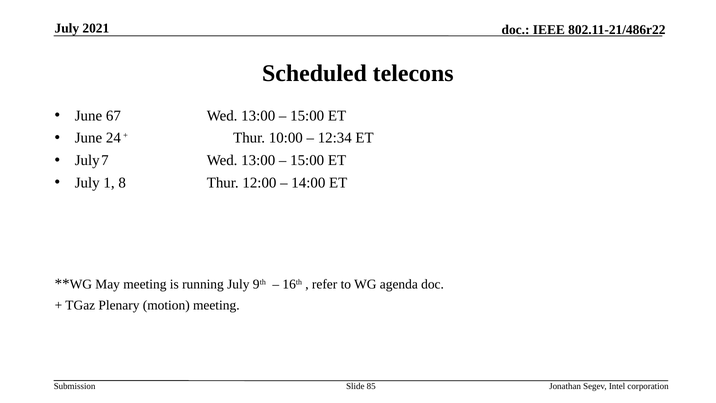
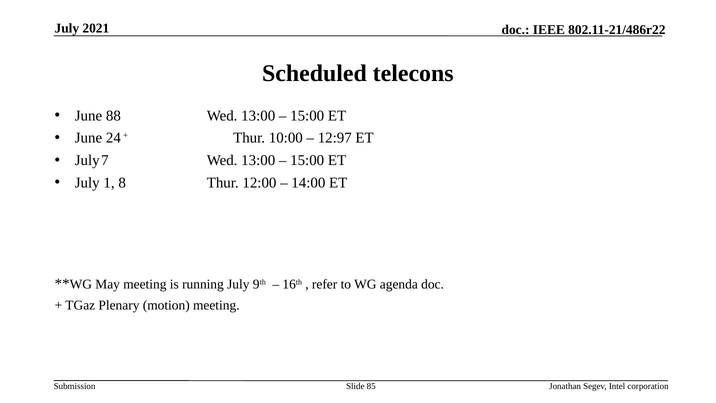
67: 67 -> 88 (113, 116)
12:34: 12:34 -> 12:97 (335, 138)
